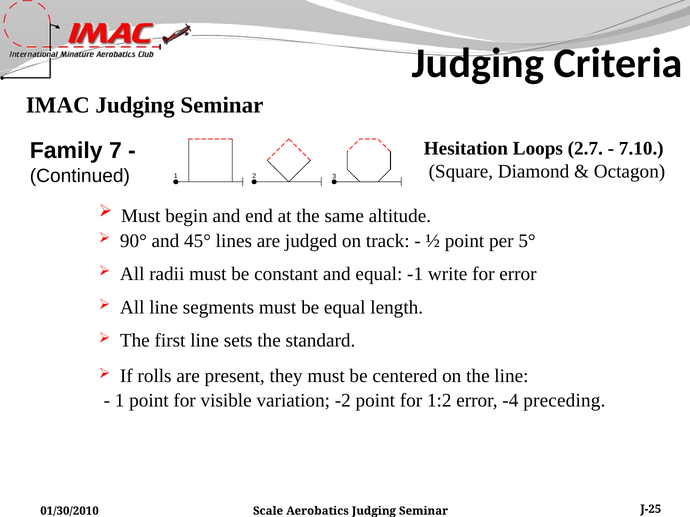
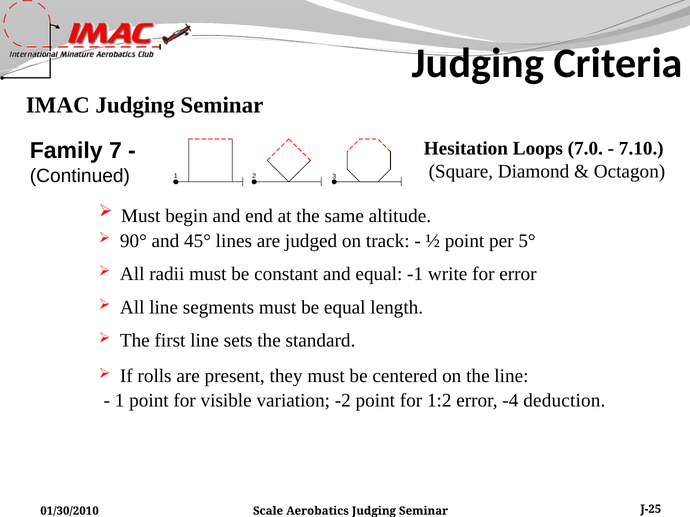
2.7: 2.7 -> 7.0 (585, 149)
preceding: preceding -> deduction (564, 401)
